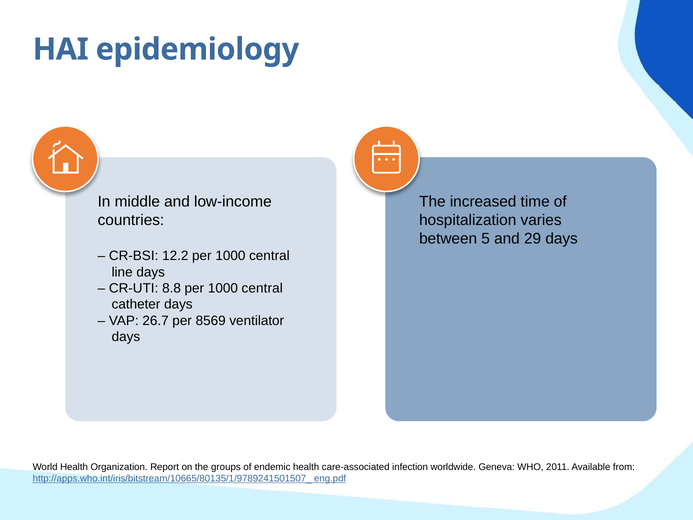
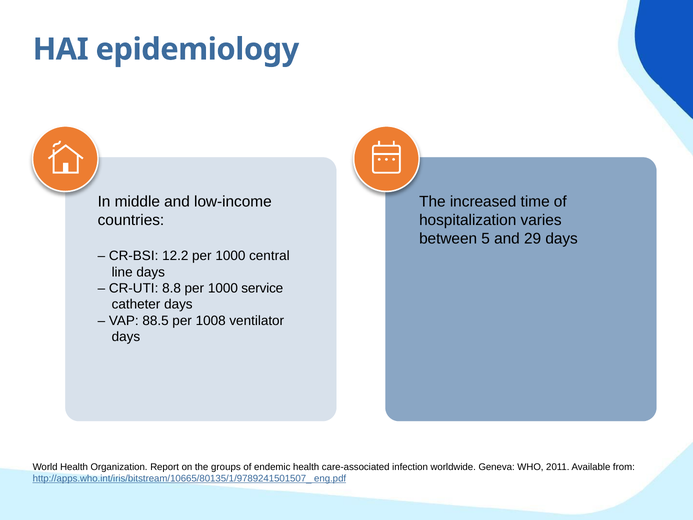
8.8 per 1000 central: central -> service (262, 288)
26.7: 26.7 -> 88.5 (156, 321)
8569: 8569 -> 1008 (211, 321)
